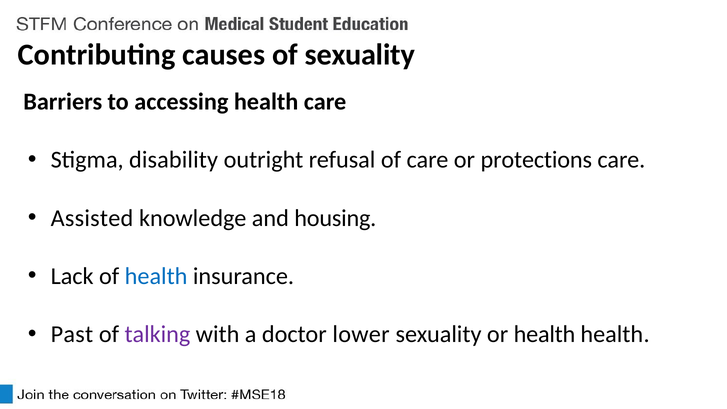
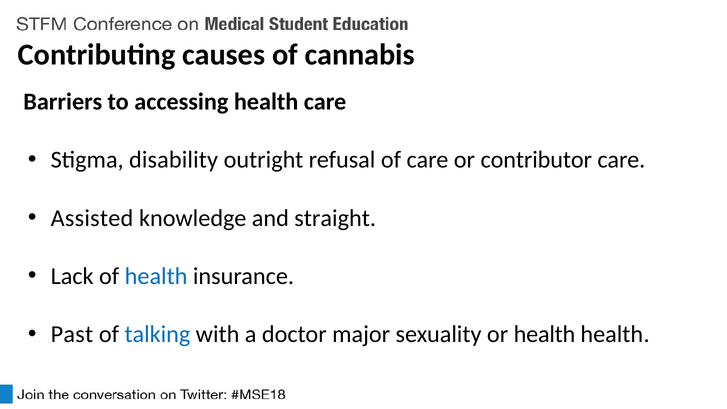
of sexuality: sexuality -> cannabis (360, 55)
protections: protections -> contributor (536, 160)
housing: housing -> straight (335, 218)
talking colour: purple -> blue (157, 334)
lower: lower -> major (361, 334)
